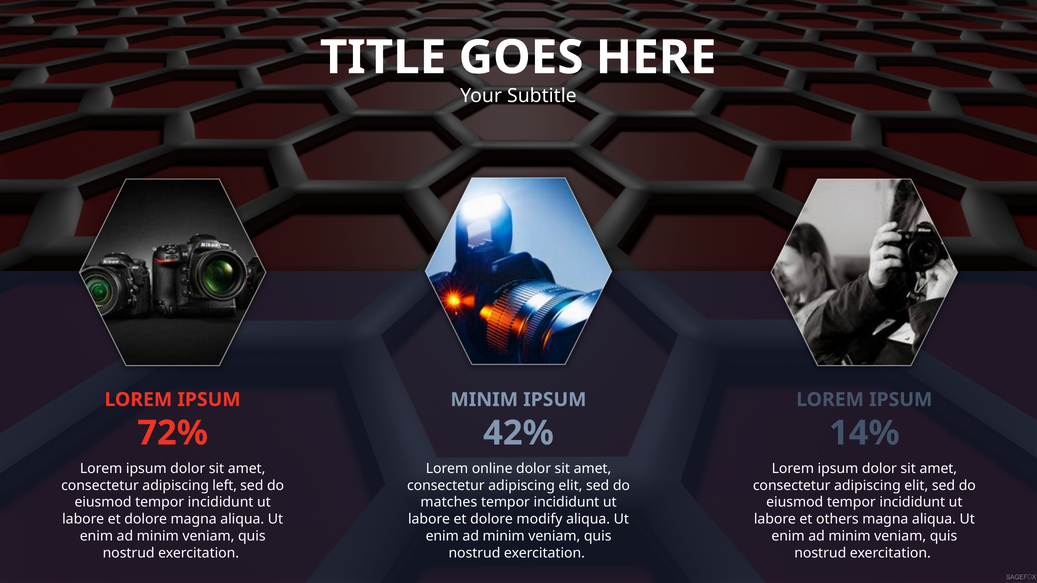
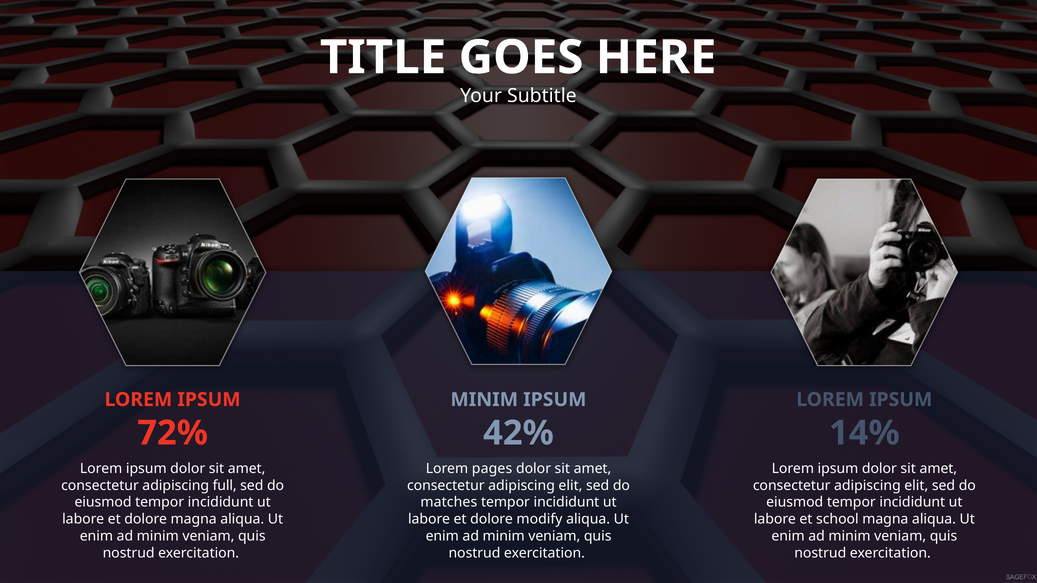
online: online -> pages (492, 469)
left: left -> full (225, 486)
others: others -> school (837, 519)
